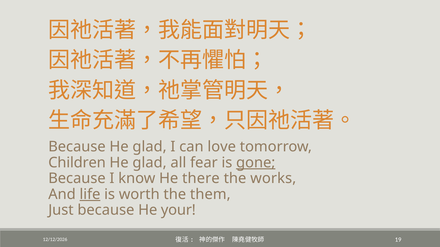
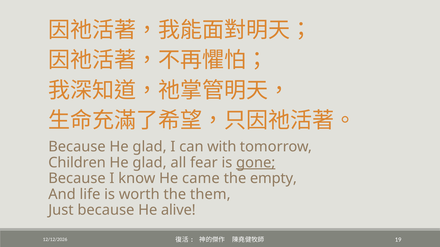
love: love -> with (222, 147)
there: there -> came (201, 179)
works: works -> empty (273, 179)
life underline: present -> none (90, 195)
your: your -> alive (178, 210)
